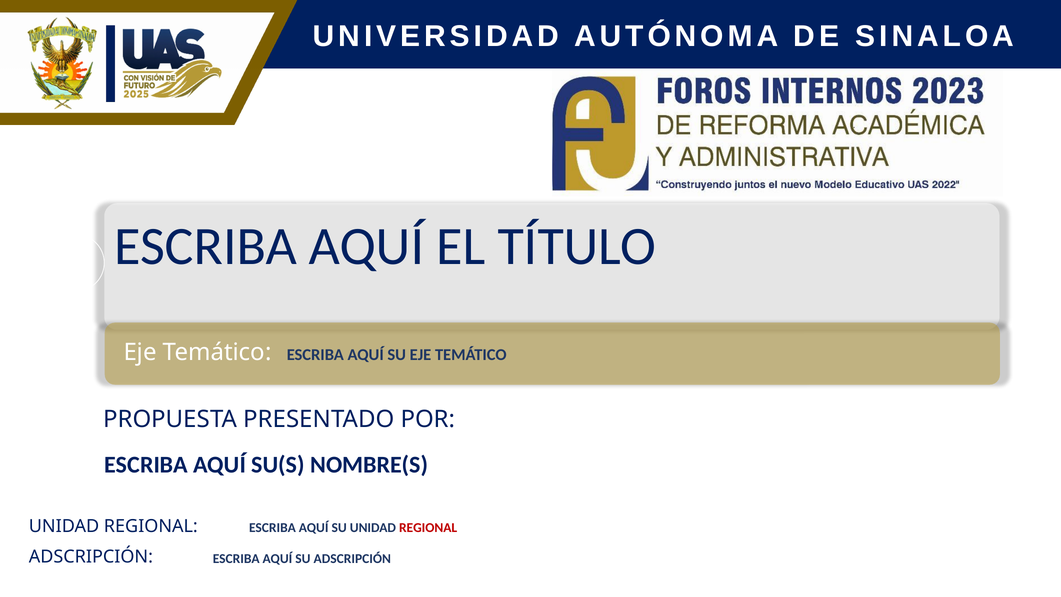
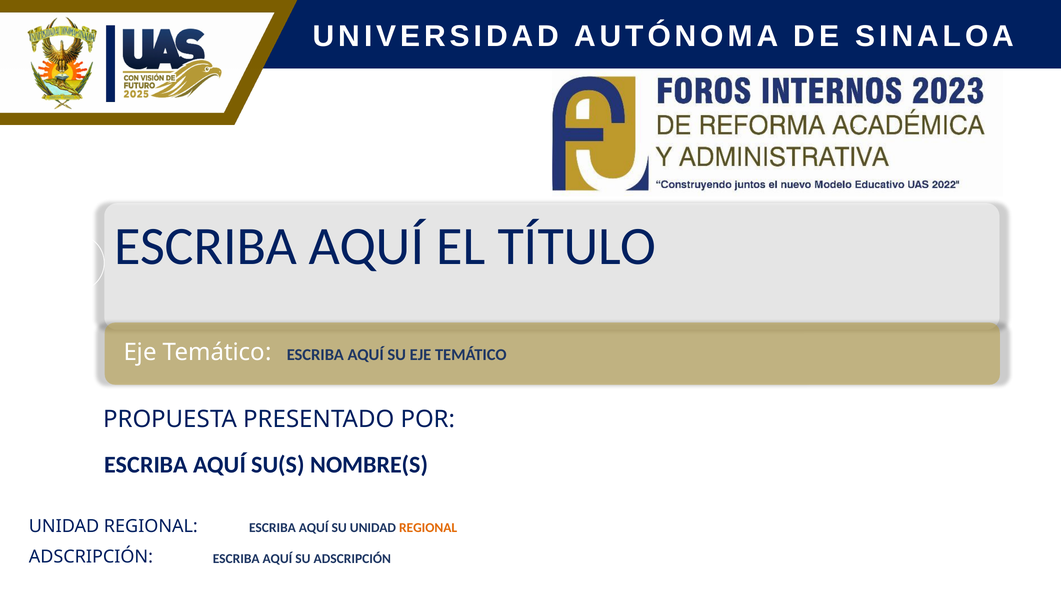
REGIONAL colour: red -> orange (428, 528)
